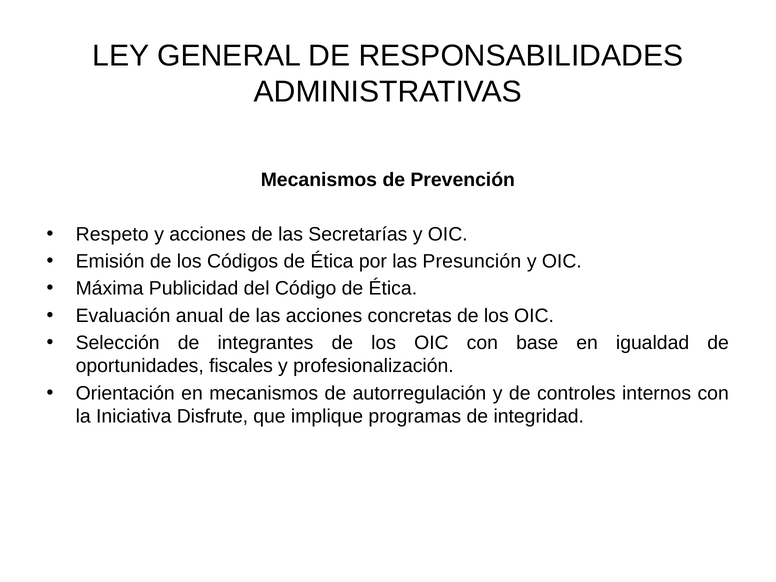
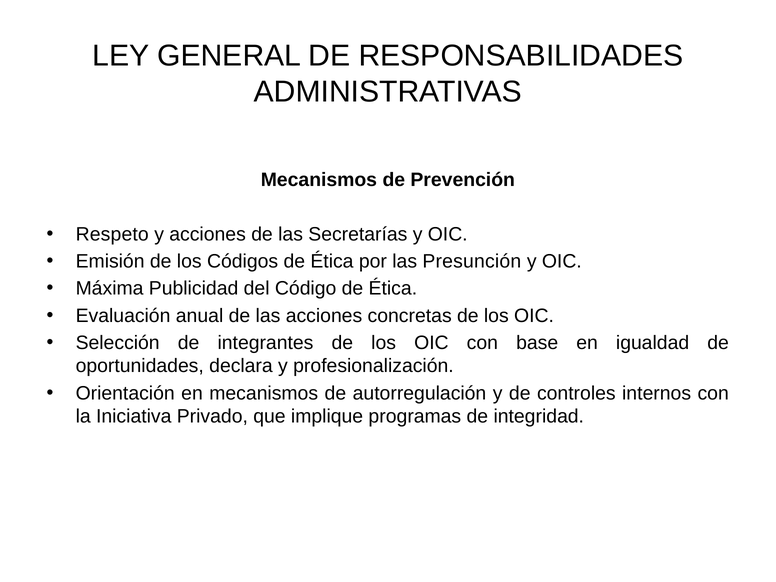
fiscales: fiscales -> declara (241, 366)
Disfrute: Disfrute -> Privado (212, 417)
